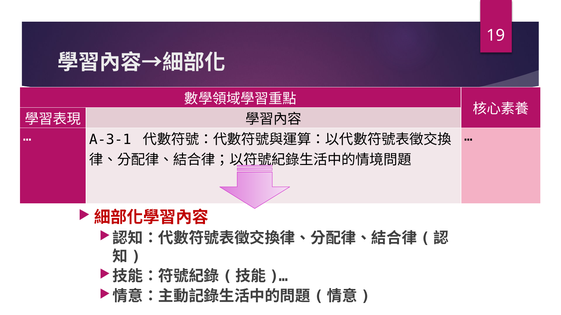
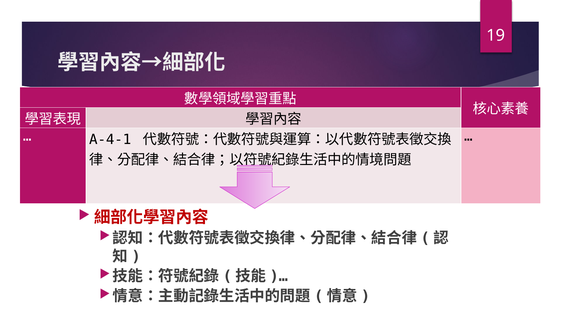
A-3-1: A-3-1 -> A-4-1 (110, 140)
